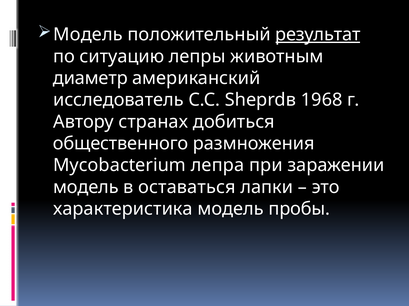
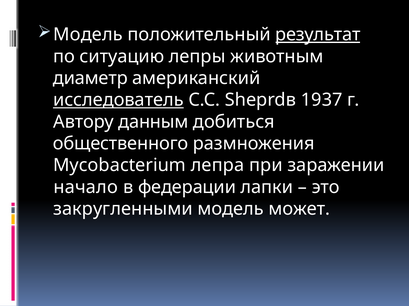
исследователь underline: none -> present (118, 100)
1968: 1968 -> 1937 (322, 100)
странах: странах -> данным (153, 122)
модель: модель -> начало (86, 188)
оставаться: оставаться -> федерации (187, 188)
характеристика: характеристика -> закругленными (123, 209)
пробы: пробы -> может (299, 209)
